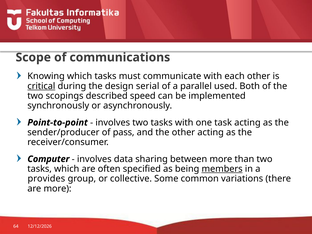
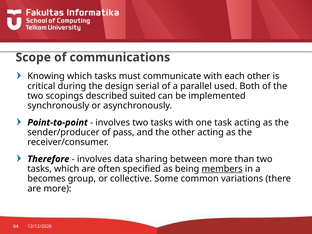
critical underline: present -> none (41, 86)
speed: speed -> suited (143, 96)
Computer: Computer -> Therefore (48, 159)
provides: provides -> becomes (46, 179)
